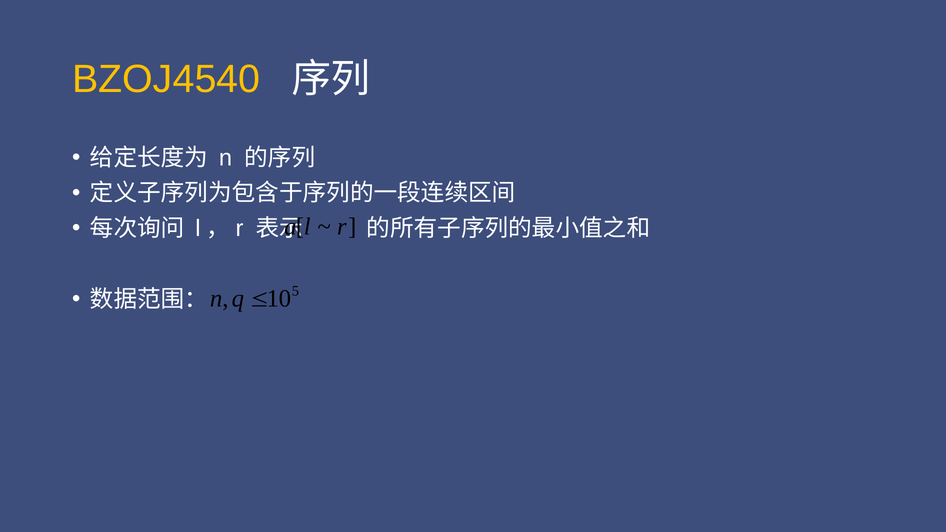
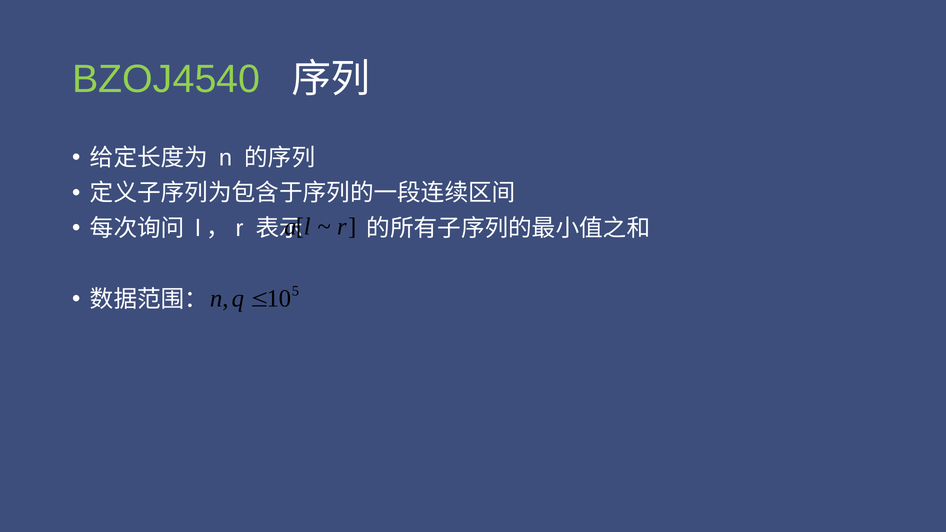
BZOJ4540 colour: yellow -> light green (166, 79)
